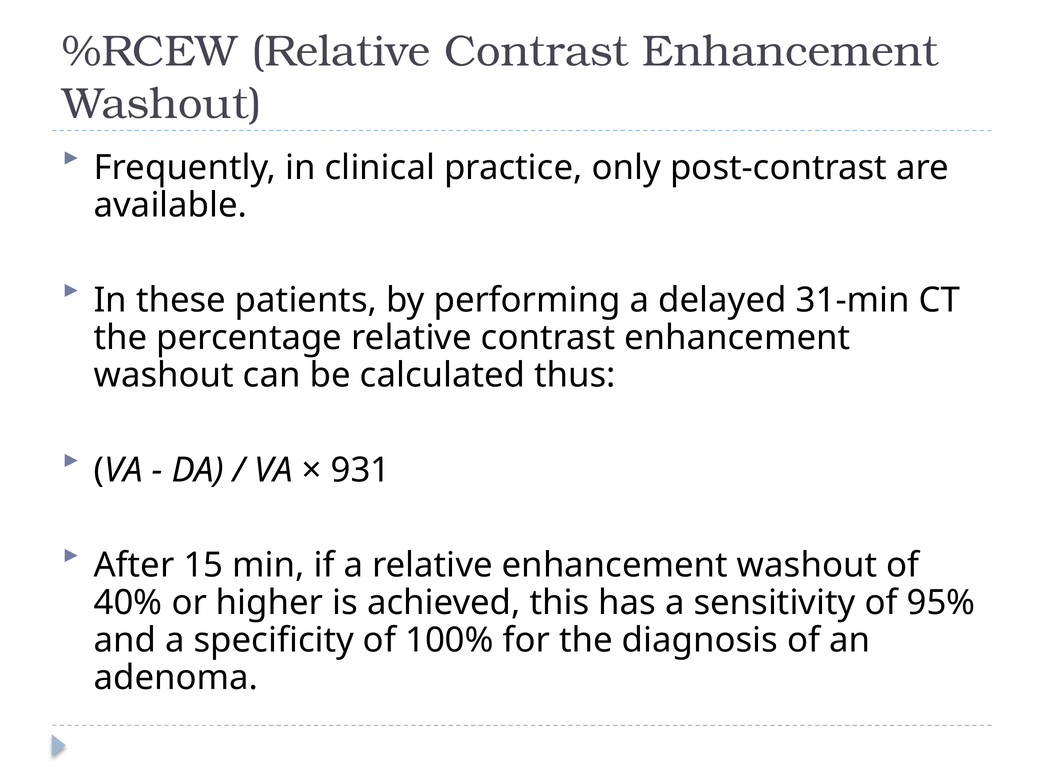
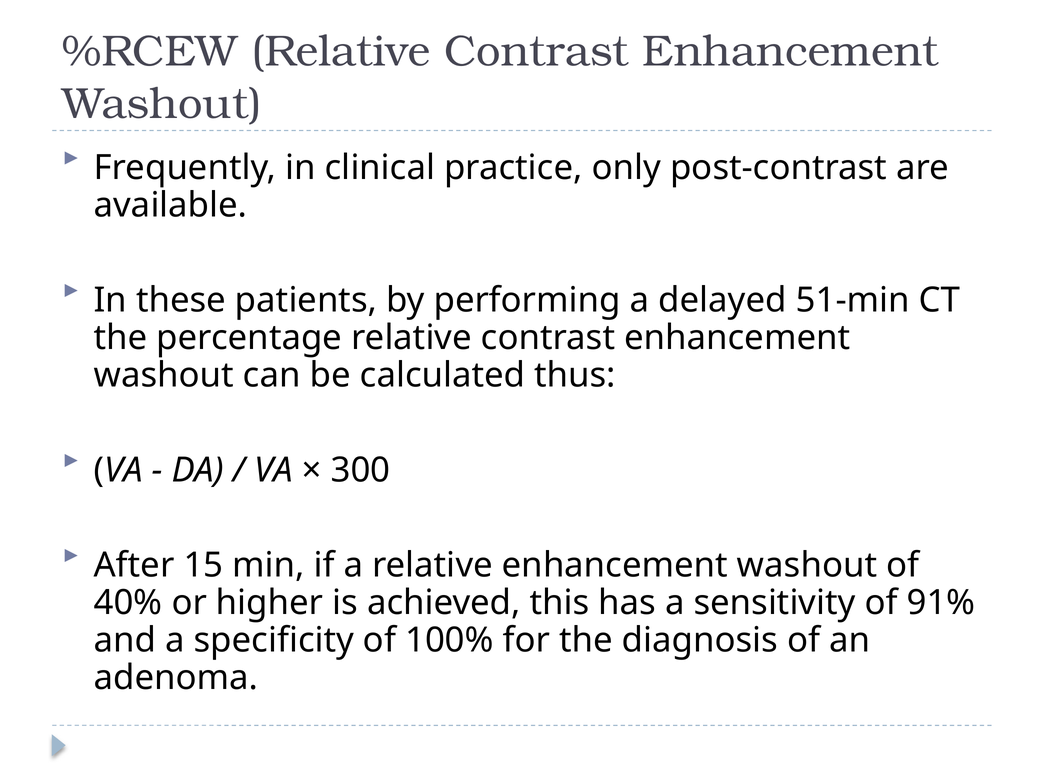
31-min: 31-min -> 51-min (853, 300)
931: 931 -> 300 (360, 470)
95%: 95% -> 91% (941, 603)
